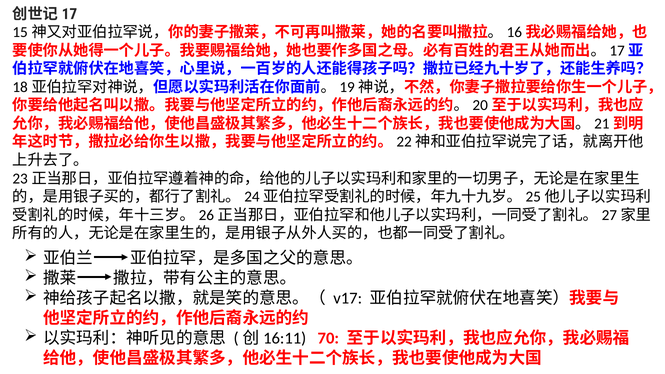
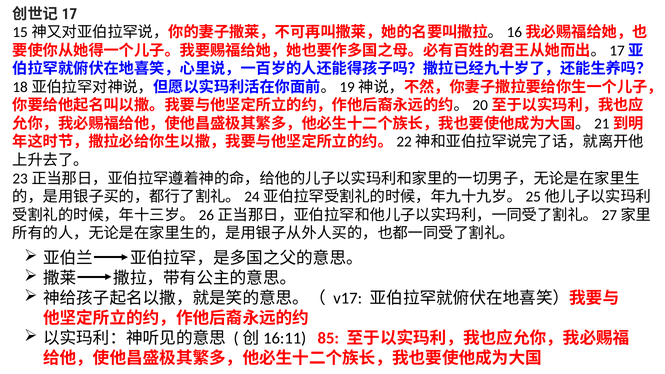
70: 70 -> 85 (328, 338)
